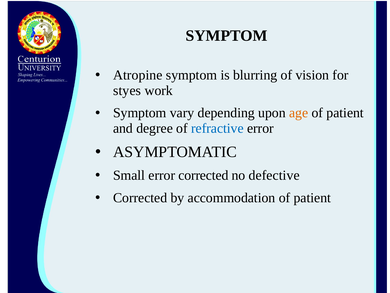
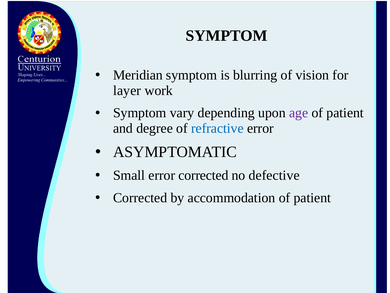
Atropine: Atropine -> Meridian (138, 75)
styes: styes -> layer (127, 90)
age colour: orange -> purple (299, 113)
